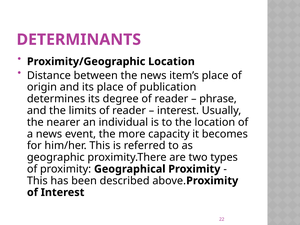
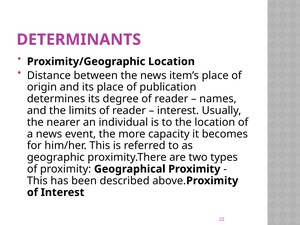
phrase: phrase -> names (218, 99)
